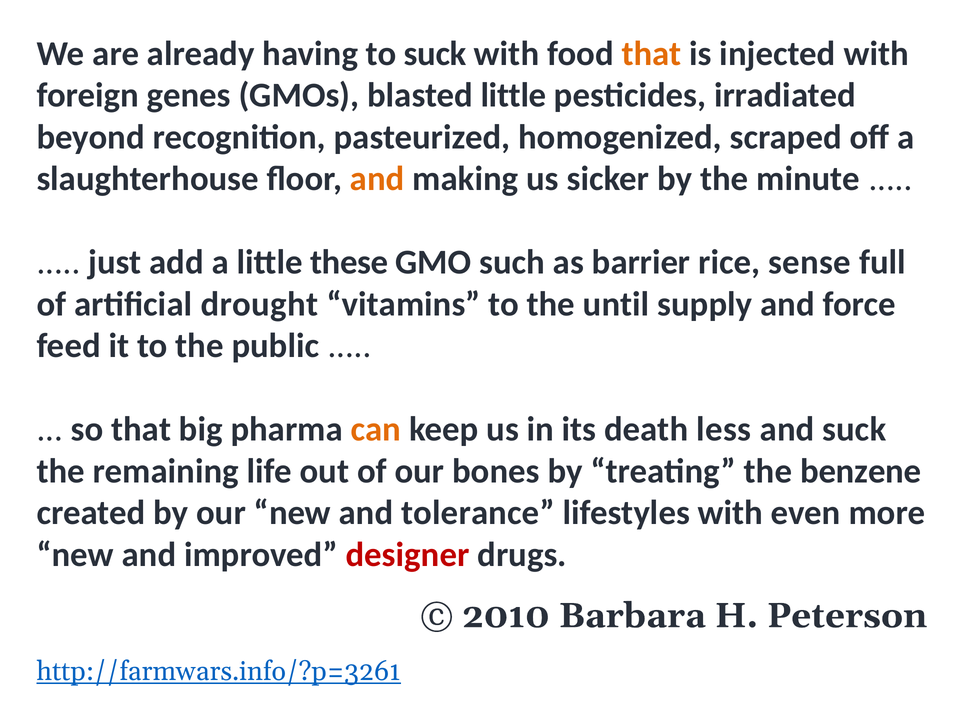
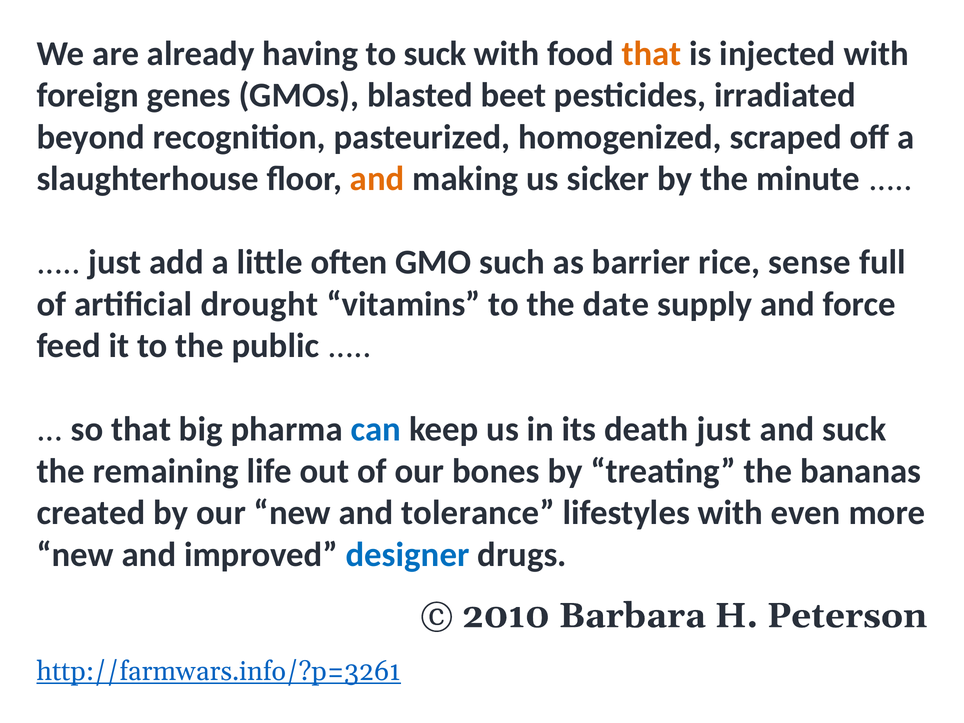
blasted little: little -> beet (513, 95)
these: these -> often (349, 262)
until: until -> date (616, 304)
can colour: orange -> blue (376, 429)
death less: less -> just (724, 429)
benzene: benzene -> bananas (861, 471)
designer colour: red -> blue (408, 555)
